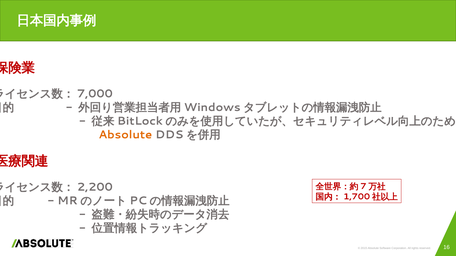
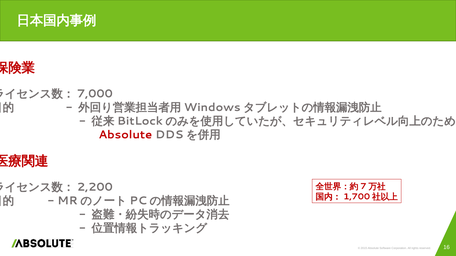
Absolute colour: orange -> red (125, 135)
